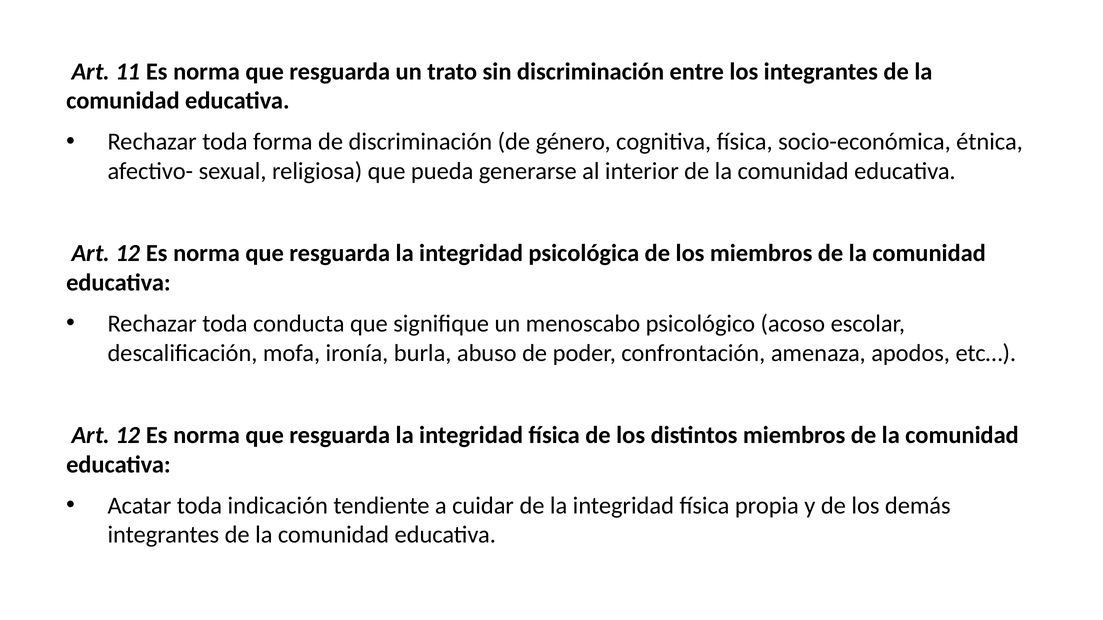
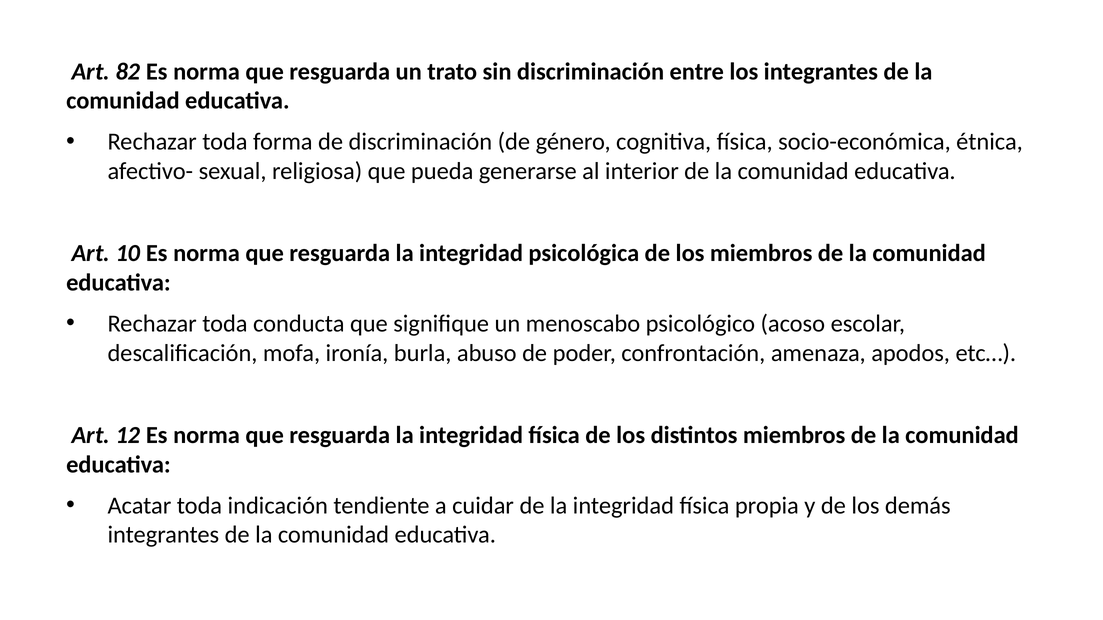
11: 11 -> 82 (128, 72)
12: 12 -> 10 (128, 253)
